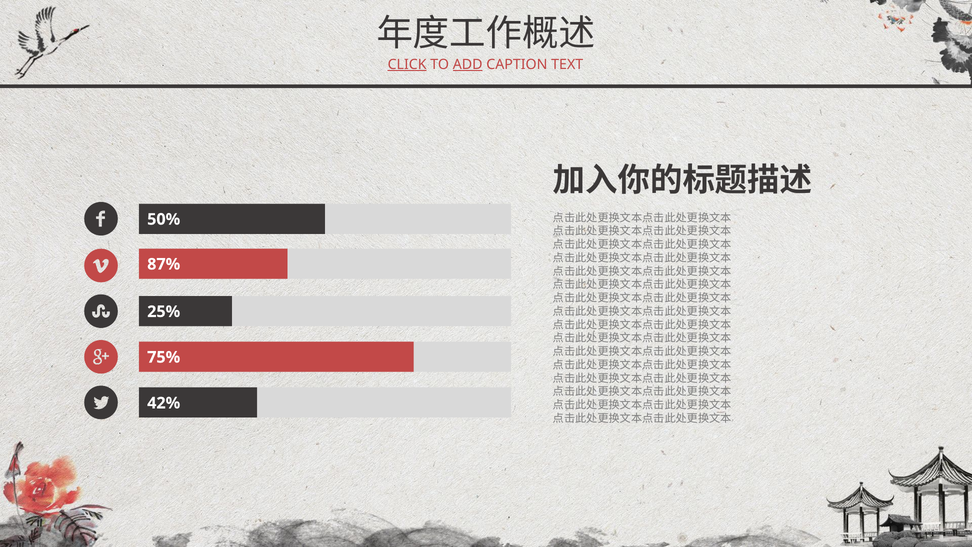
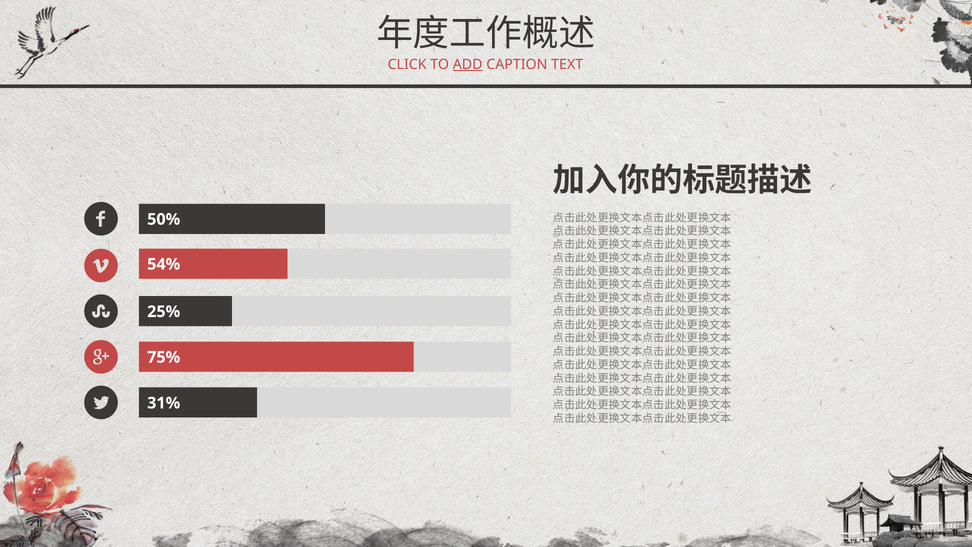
CLICK underline: present -> none (407, 65)
87%: 87% -> 54% (164, 264)
42%: 42% -> 31% (164, 403)
